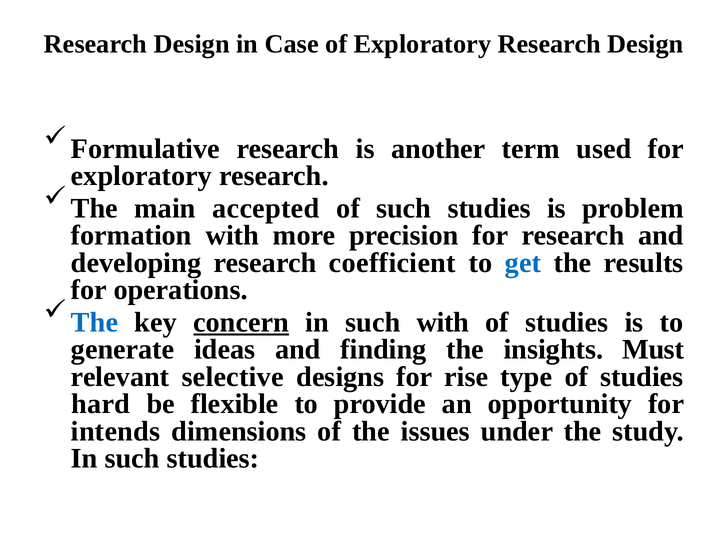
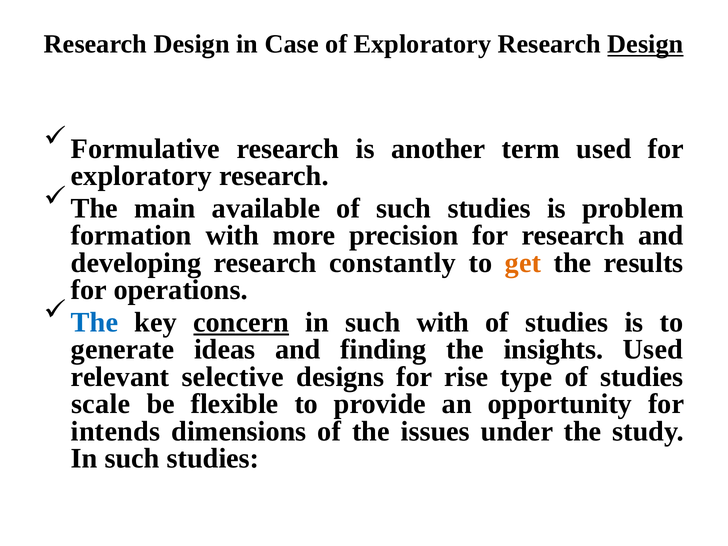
Design underline: none -> present (645, 44)
accepted: accepted -> available (266, 208)
coefficient: coefficient -> constantly (392, 263)
get colour: blue -> orange (523, 263)
insights Must: Must -> Used (653, 350)
hard: hard -> scale (101, 404)
